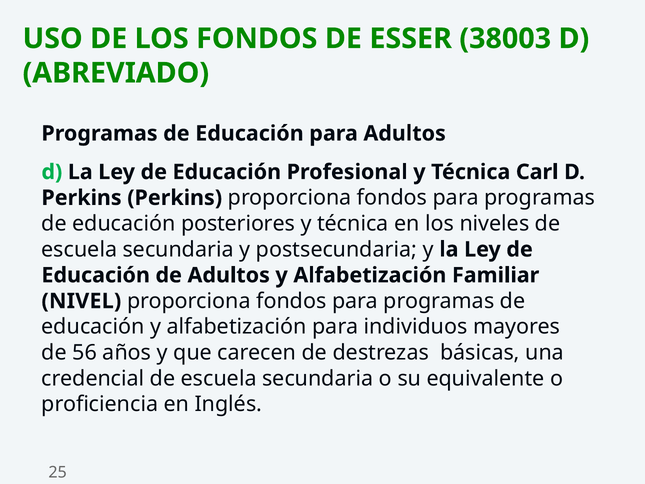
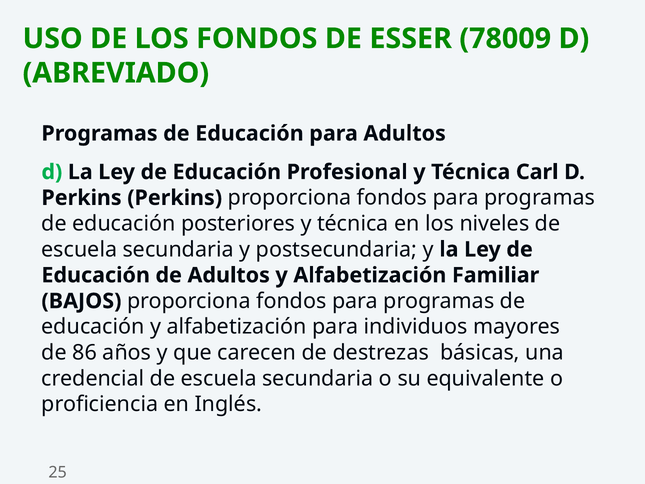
38003: 38003 -> 78009 (505, 39)
NIVEL: NIVEL -> BAJOS (81, 301)
56: 56 -> 86 (85, 353)
